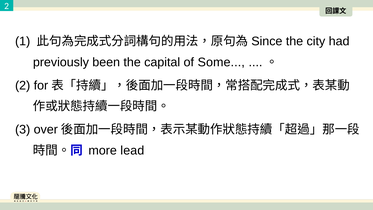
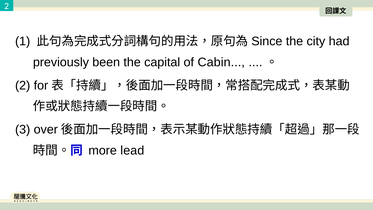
Some: Some -> Cabin (221, 62)
